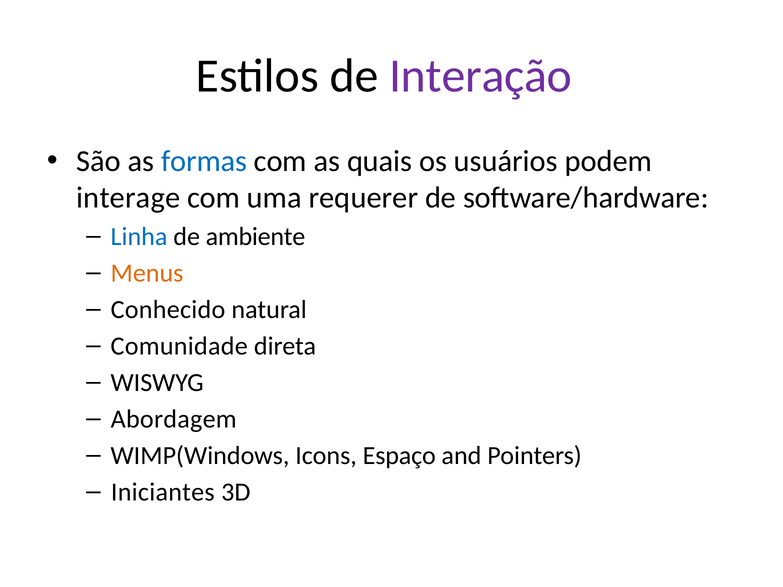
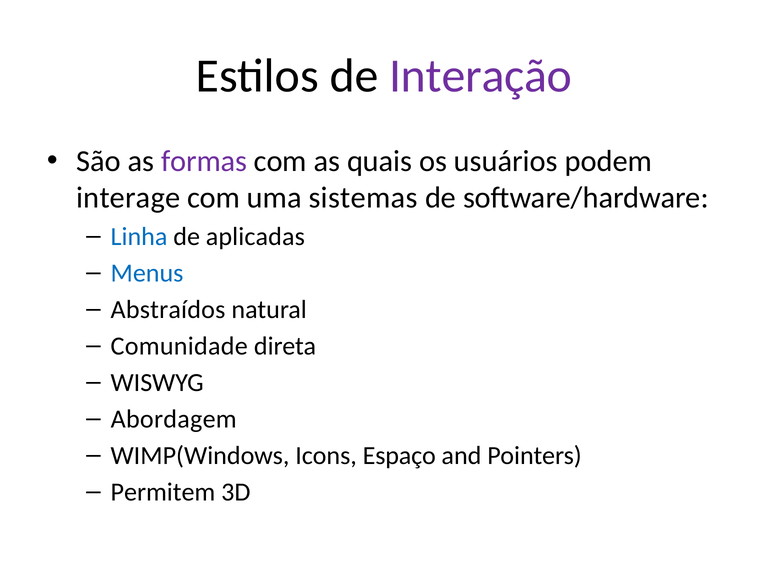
formas colour: blue -> purple (204, 161)
requerer: requerer -> sistemas (363, 198)
ambiente: ambiente -> aplicadas (255, 237)
Menus colour: orange -> blue (147, 273)
Conhecido: Conhecido -> Abstraídos (168, 310)
Iniciantes: Iniciantes -> Permitem (163, 492)
